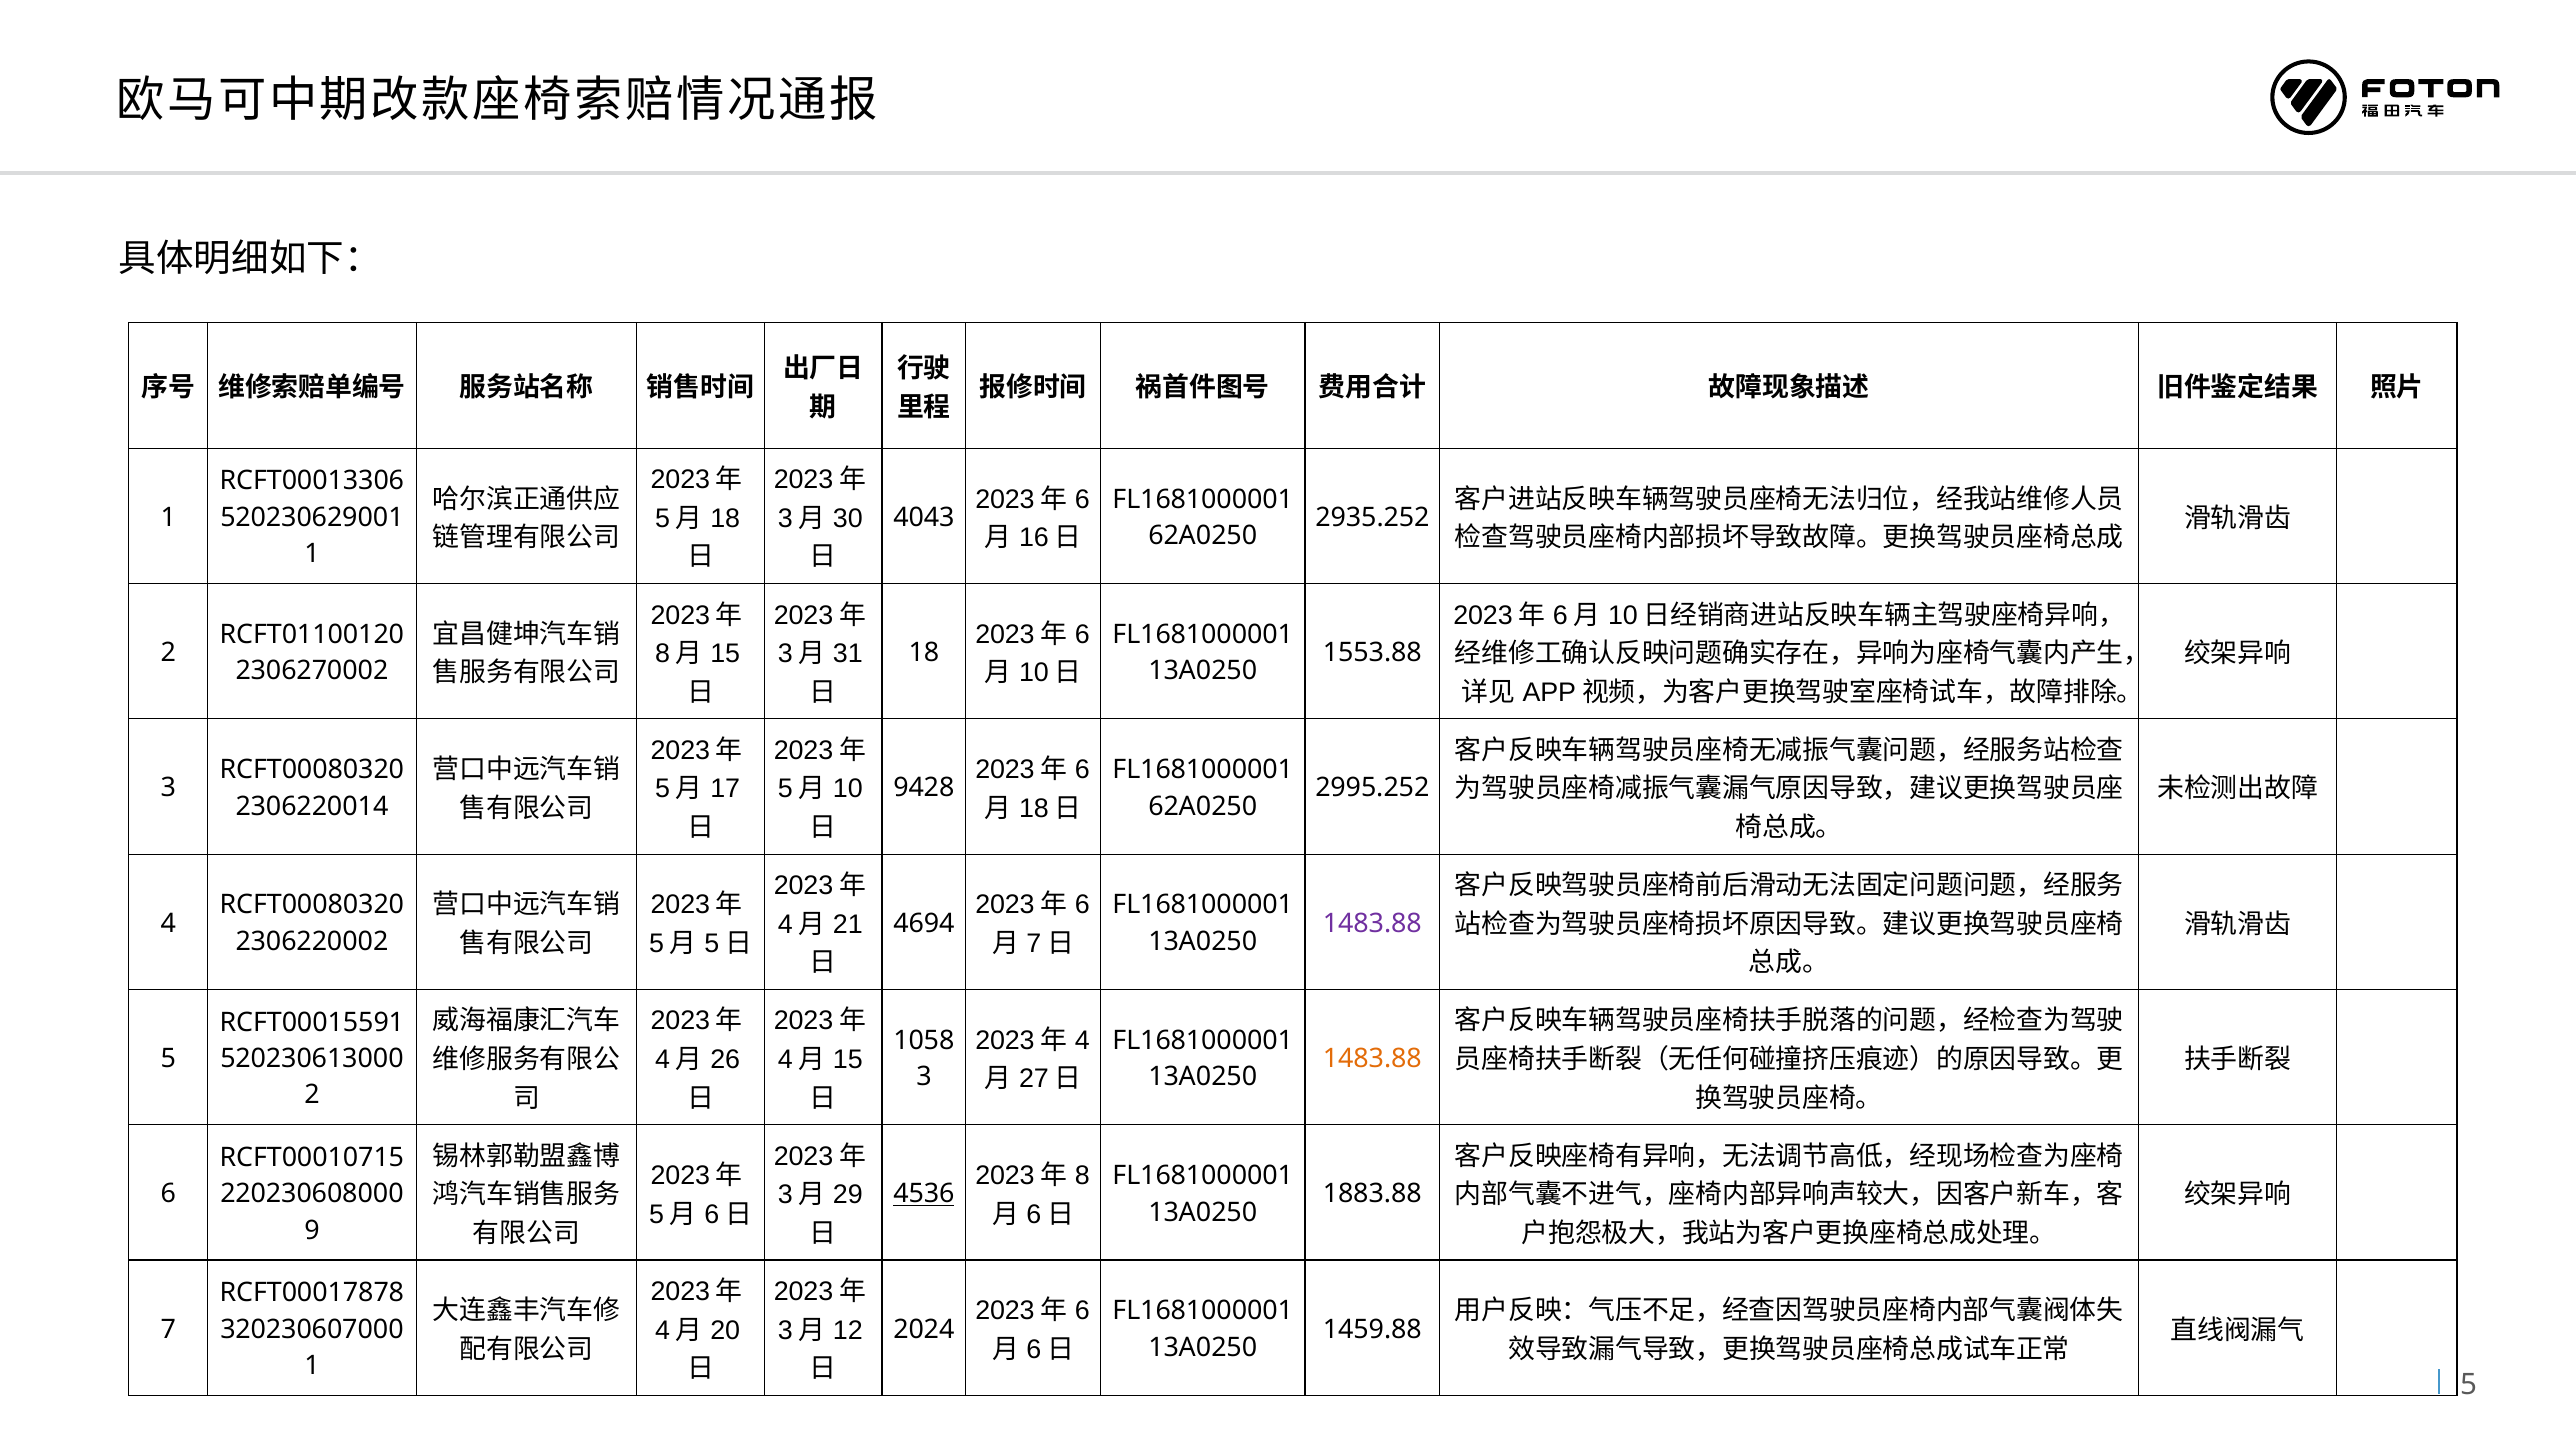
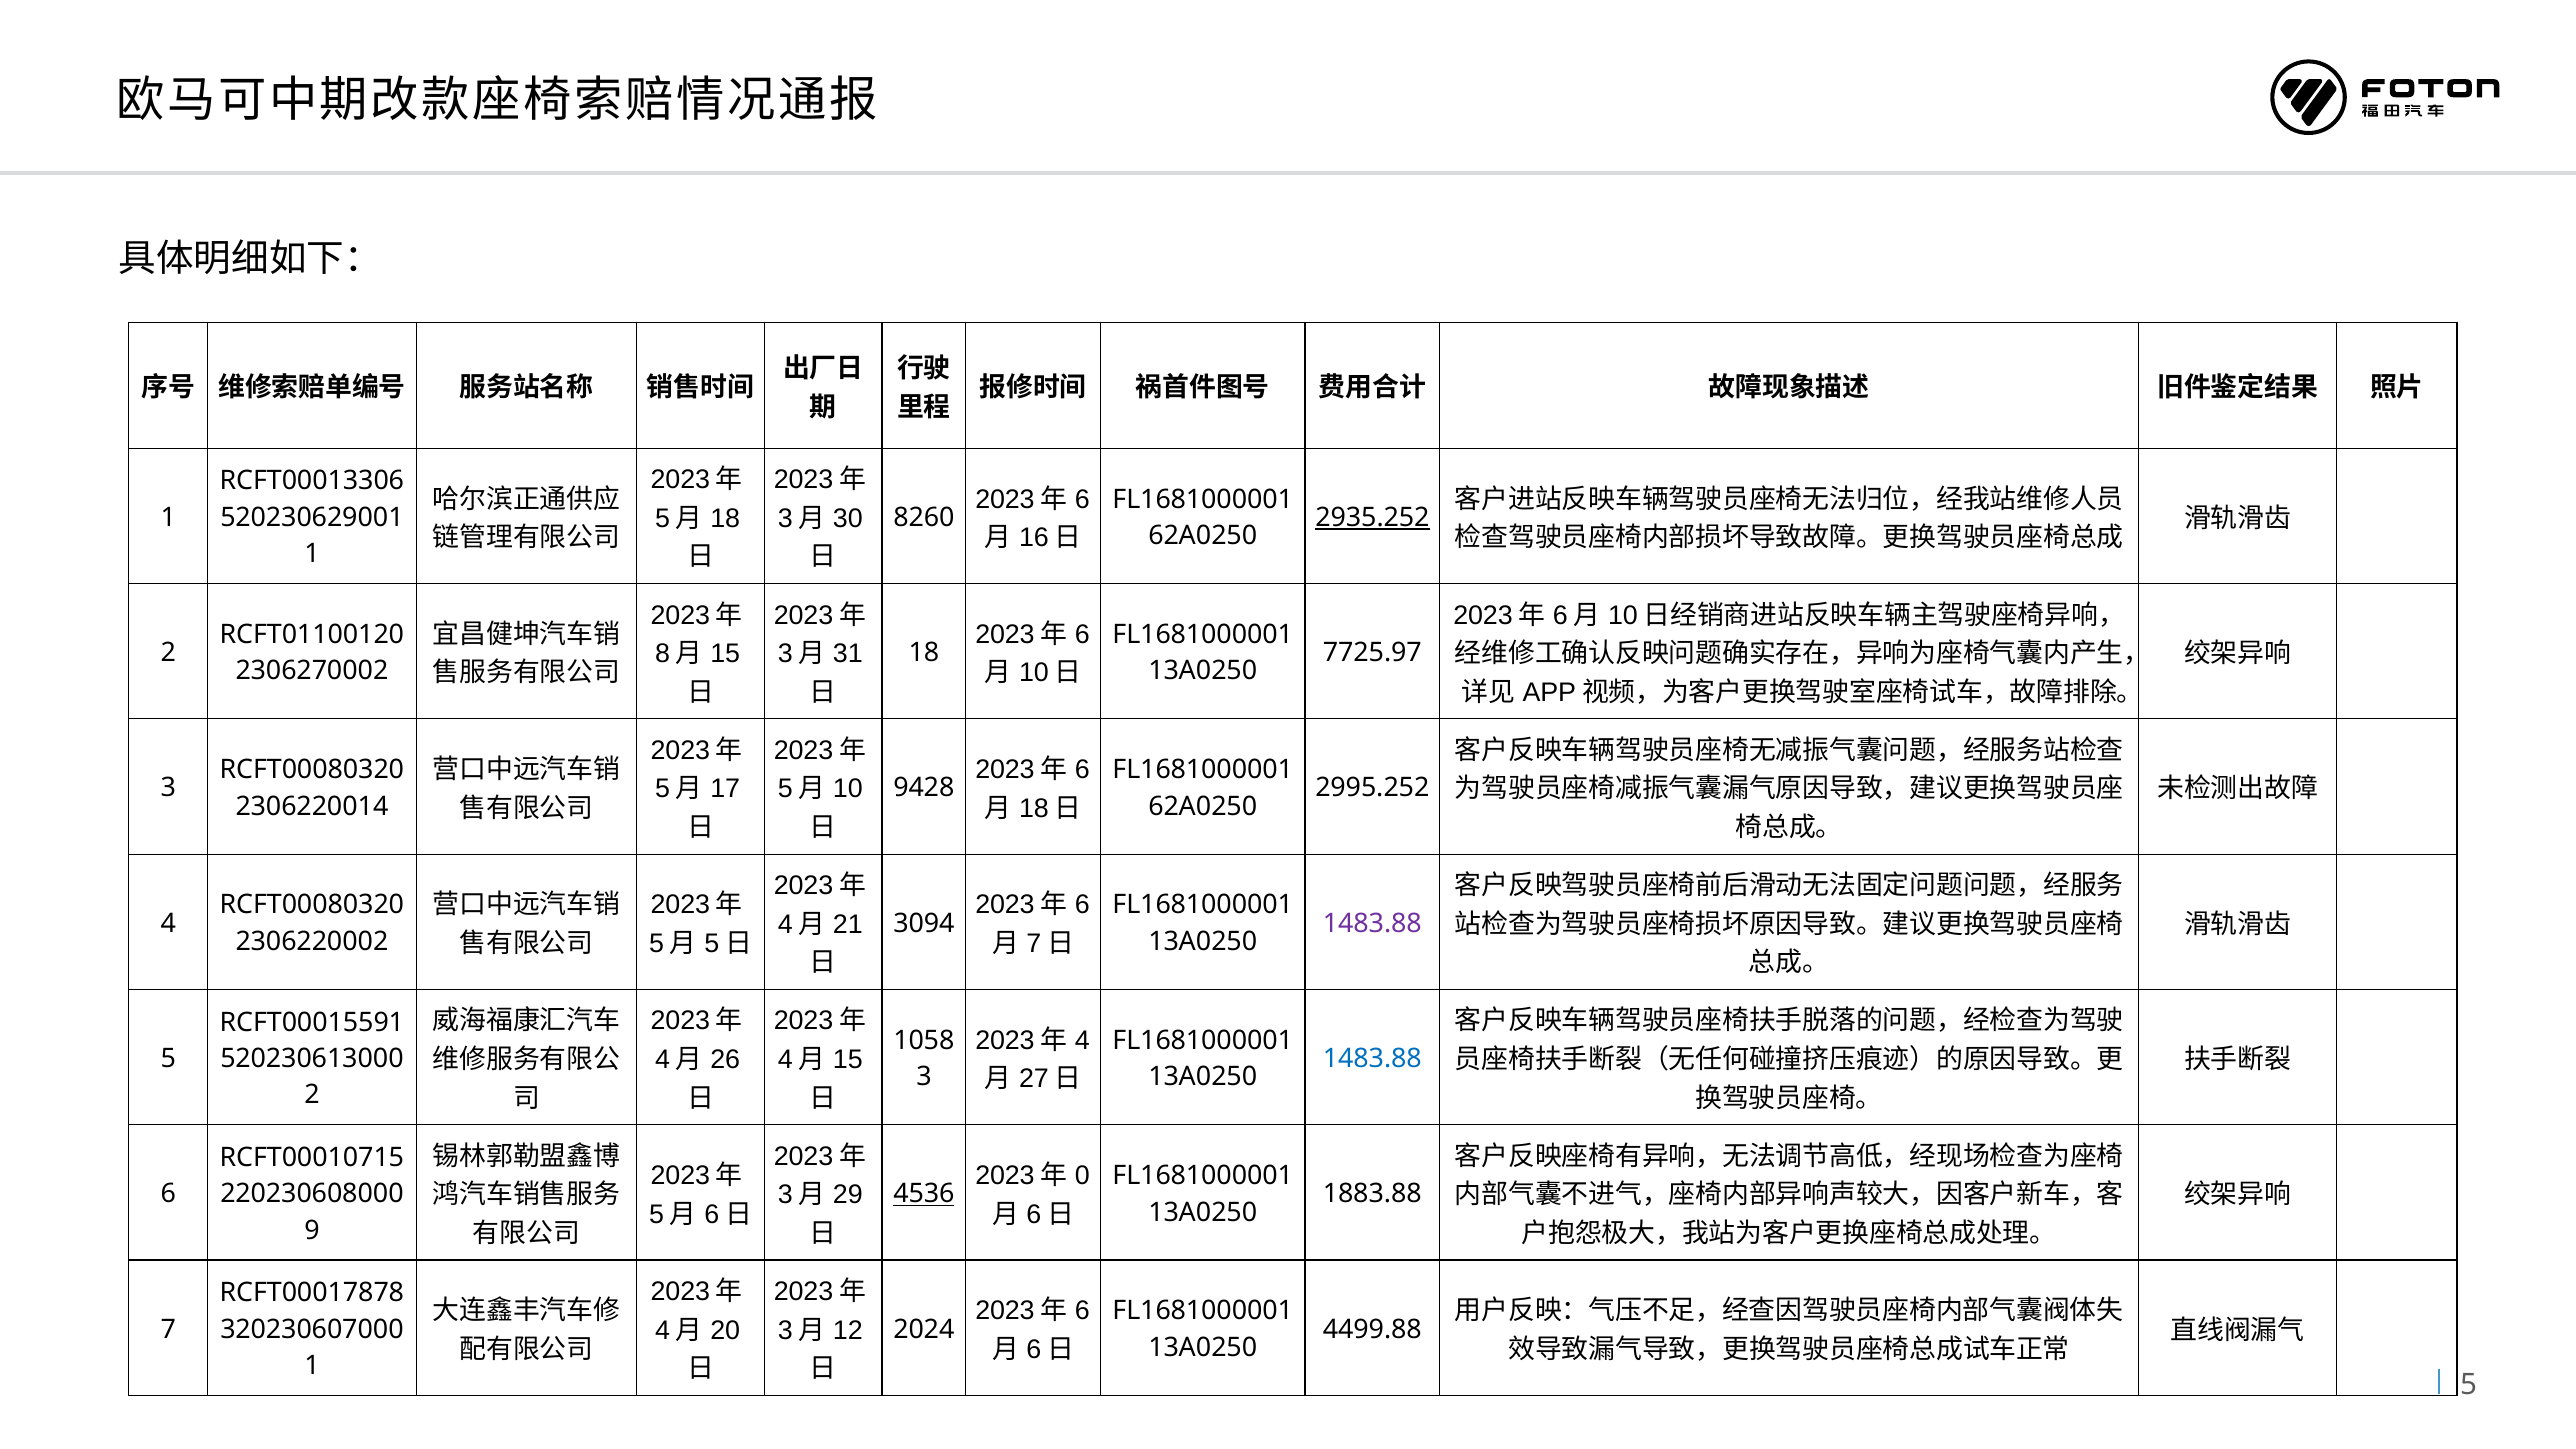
4043: 4043 -> 8260 (924, 517)
2935.252 underline: none -> present (1372, 517)
1553.88: 1553.88 -> 7725.97 (1372, 653)
4694: 4694 -> 3094 (924, 923)
1483.88 colour: orange -> blue (1372, 1059)
8: 8 -> 0 (1082, 1176)
1459.88: 1459.88 -> 4499.88 (1372, 1329)
